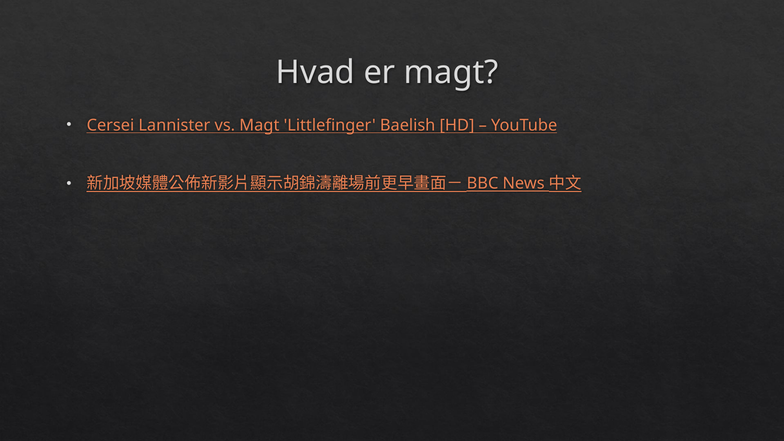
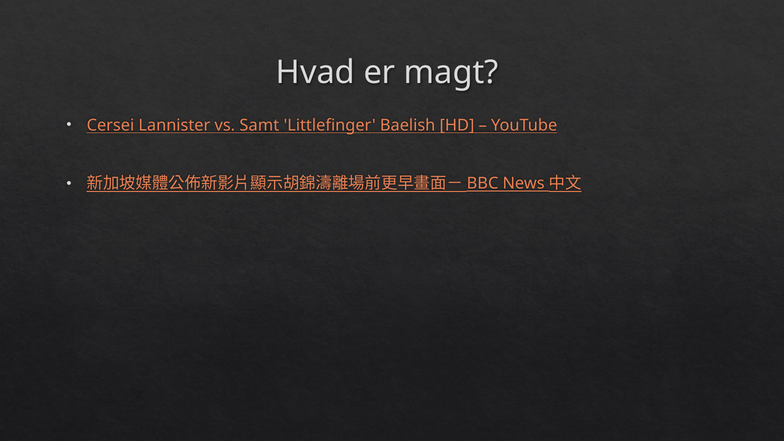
vs Magt: Magt -> Samt (259, 125)
